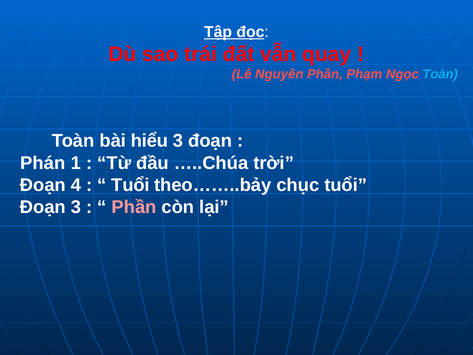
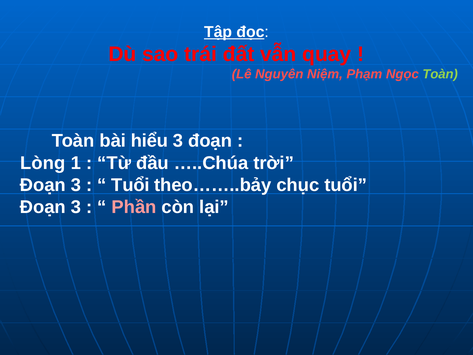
Nguyên Phần: Phần -> Niệm (325, 74)
Toàn colour: light blue -> light green (440, 74)
Phán: Phán -> Lòng (43, 163)
4: 4 -> 3 (76, 185)
